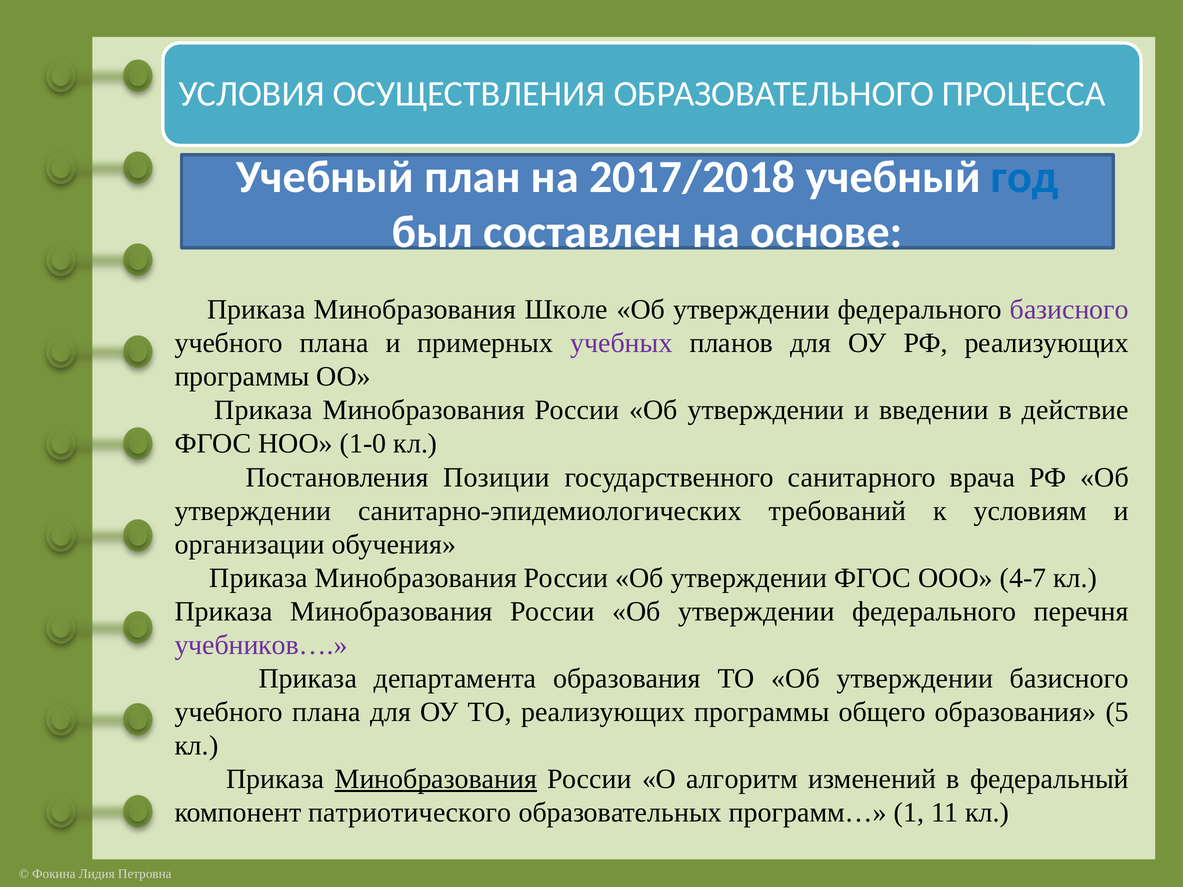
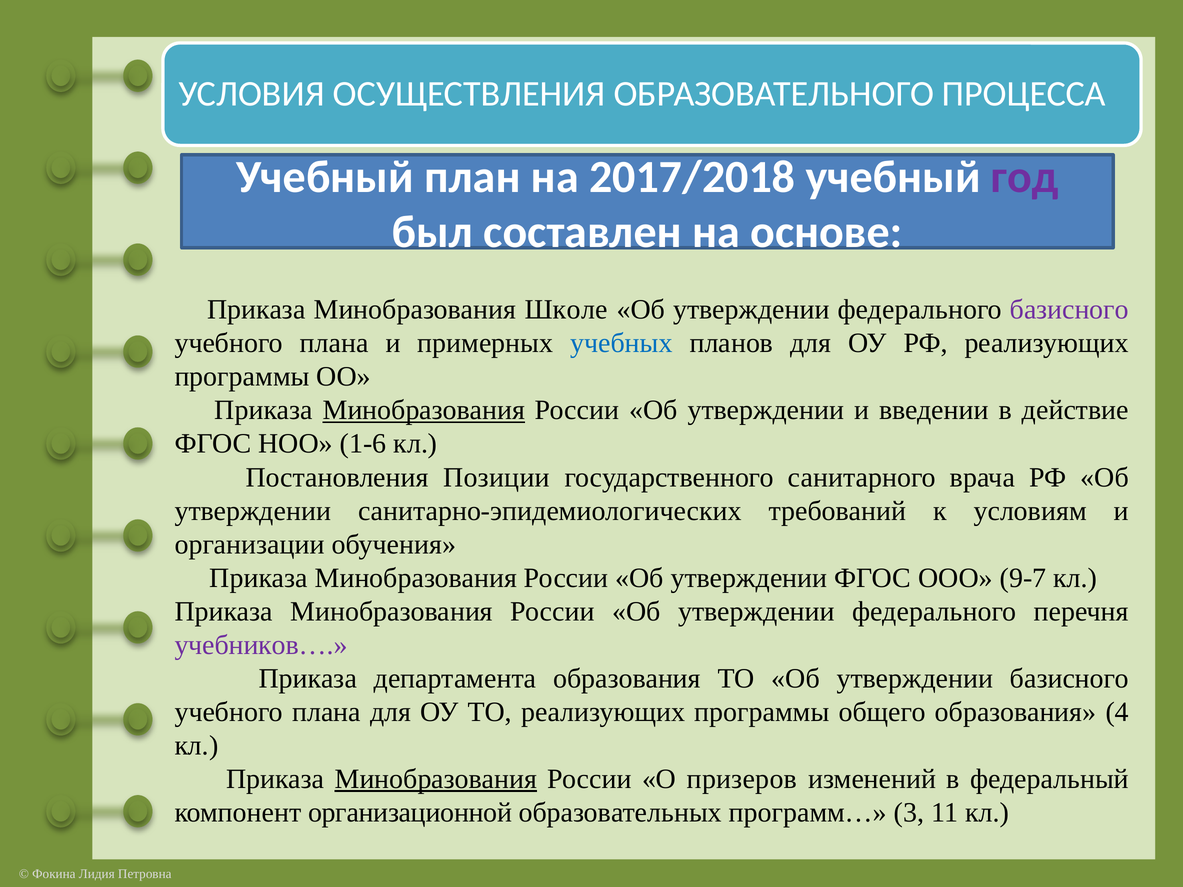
год colour: blue -> purple (1025, 177)
учебных colour: purple -> blue (621, 343)
Минобразования underline: none -> present (424, 410)
1-0: 1-0 -> 1-6 (363, 444)
4-7: 4-7 -> 9-7 (1023, 578)
5: 5 -> 4 (1117, 712)
алгоритм: алгоритм -> призеров (742, 779)
патриотического: патриотического -> организационной (410, 813)
1: 1 -> 3 (909, 813)
